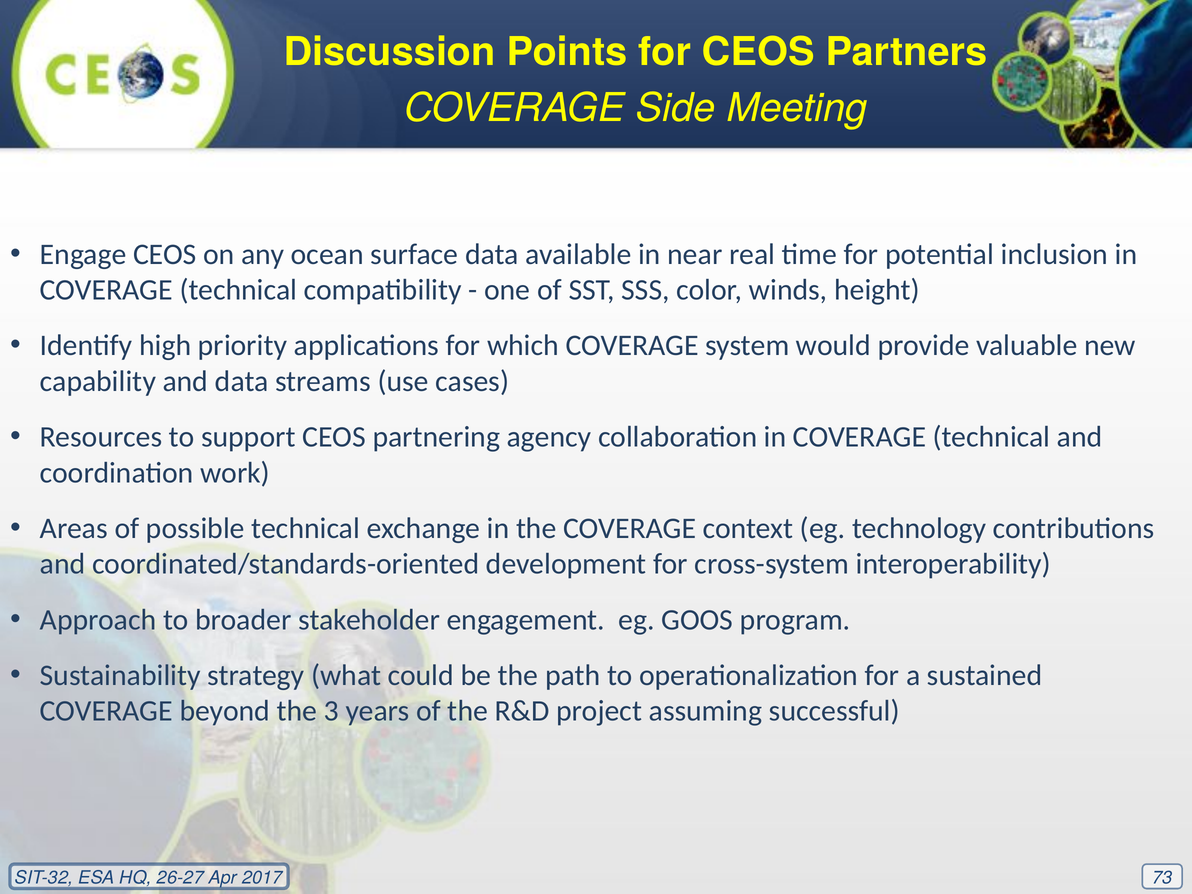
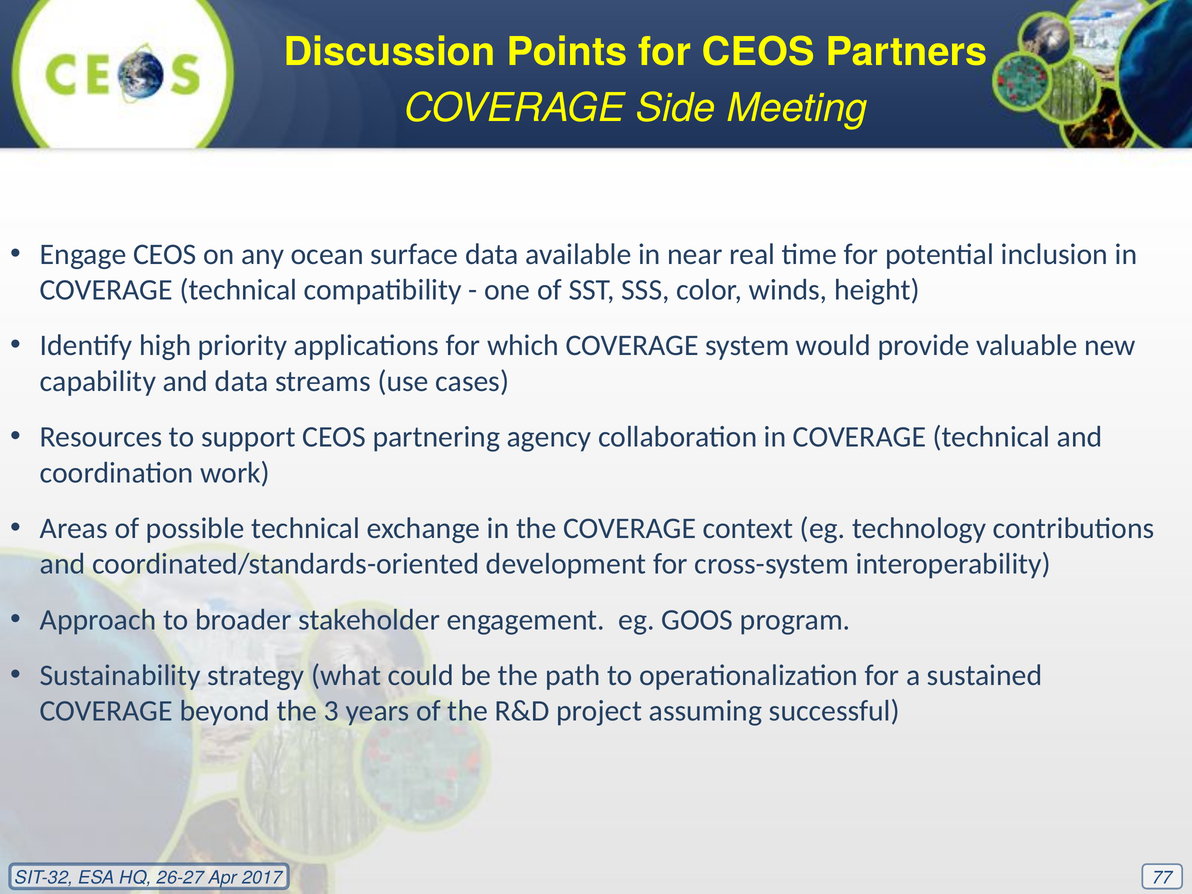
73: 73 -> 77 (1162, 878)
